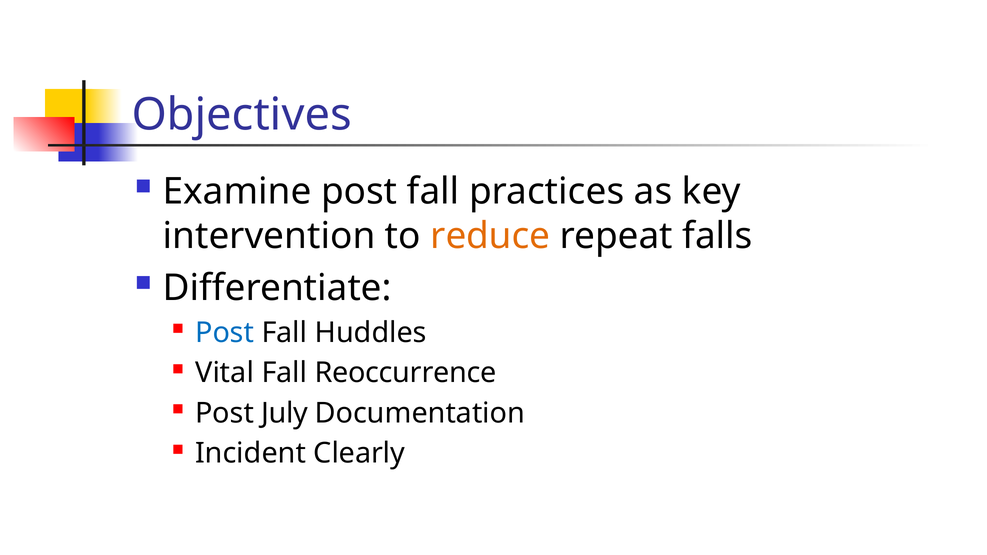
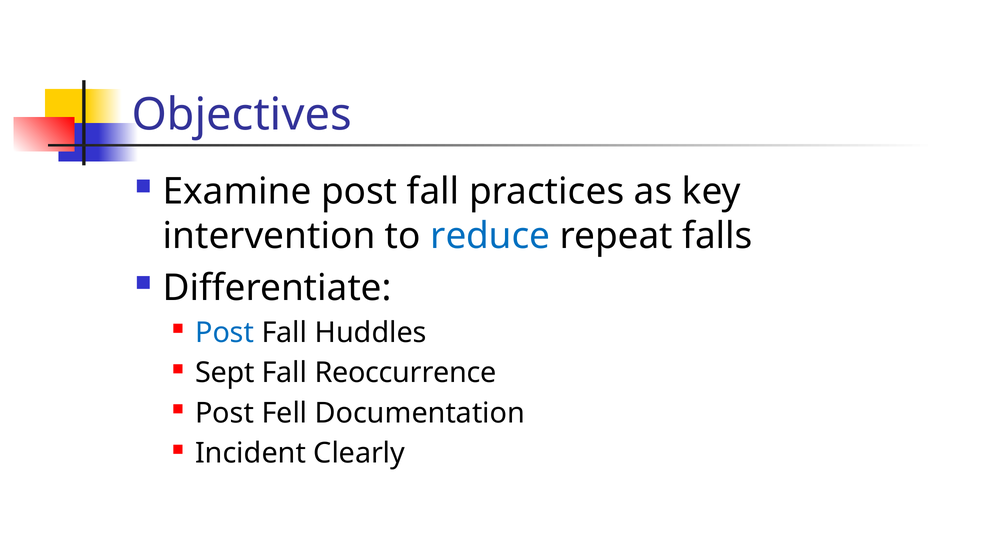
reduce colour: orange -> blue (490, 236)
Vital: Vital -> Sept (225, 373)
July: July -> Fell (284, 413)
